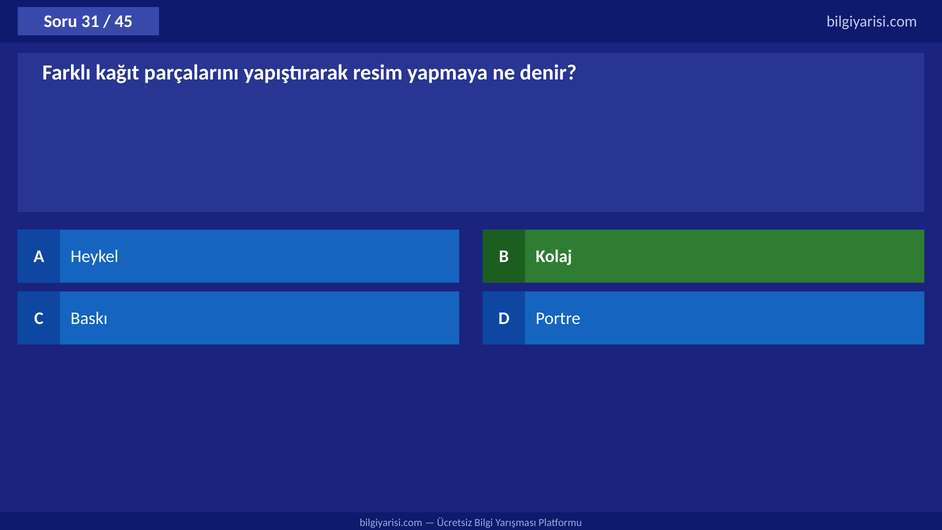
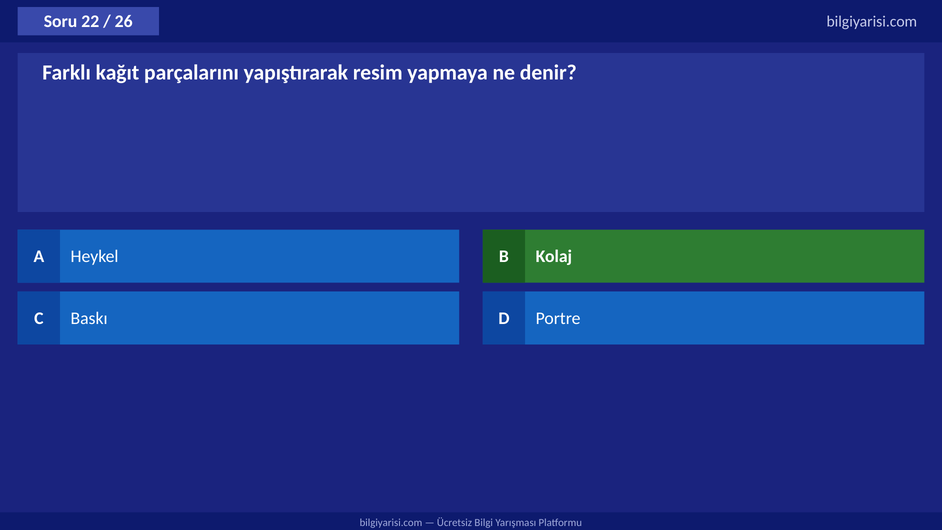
31: 31 -> 22 (90, 22)
45: 45 -> 26 (124, 22)
